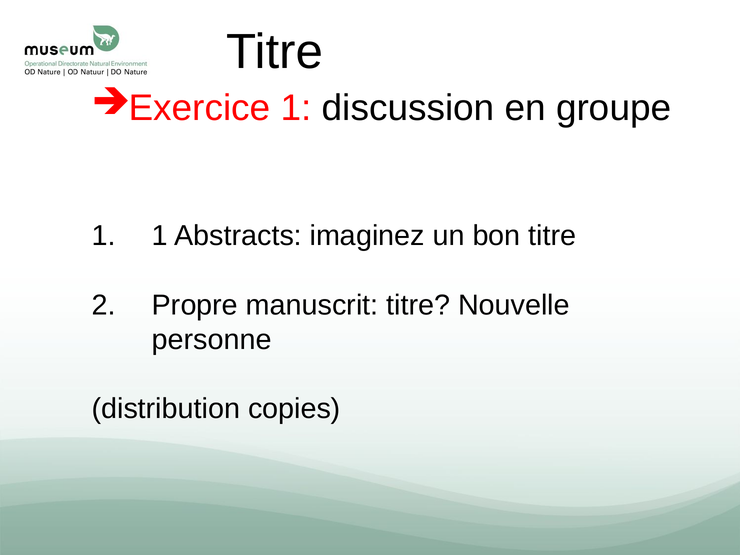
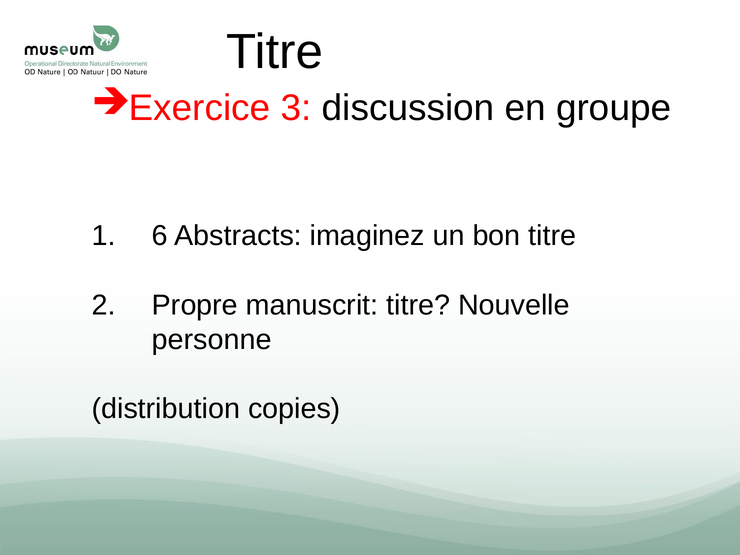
Exercice 1: 1 -> 3 (296, 108)
1: 1 -> 6 (160, 236)
